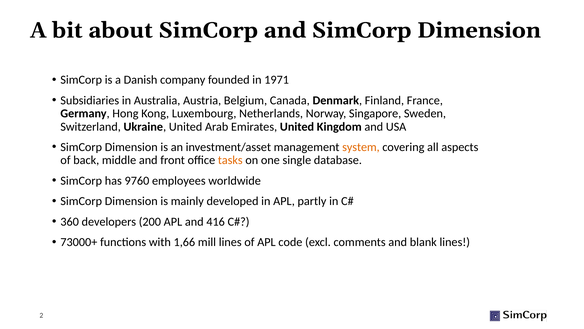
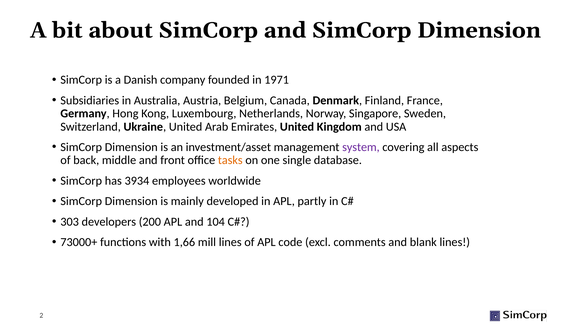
system colour: orange -> purple (361, 147)
9760: 9760 -> 3934 (137, 181)
360: 360 -> 303 (70, 221)
416: 416 -> 104 (216, 221)
